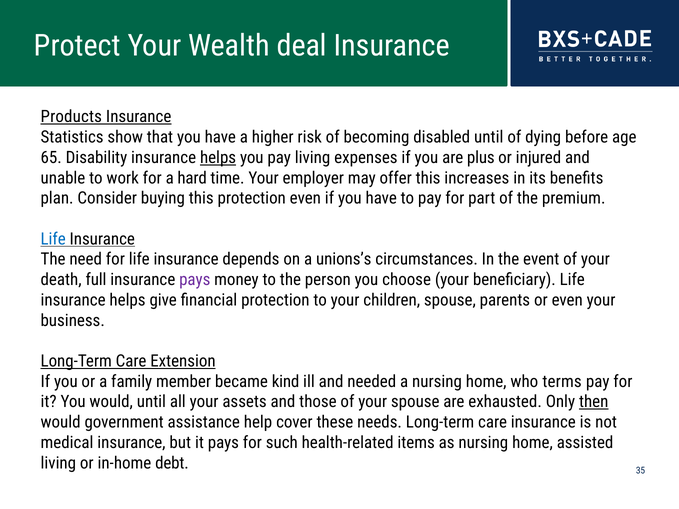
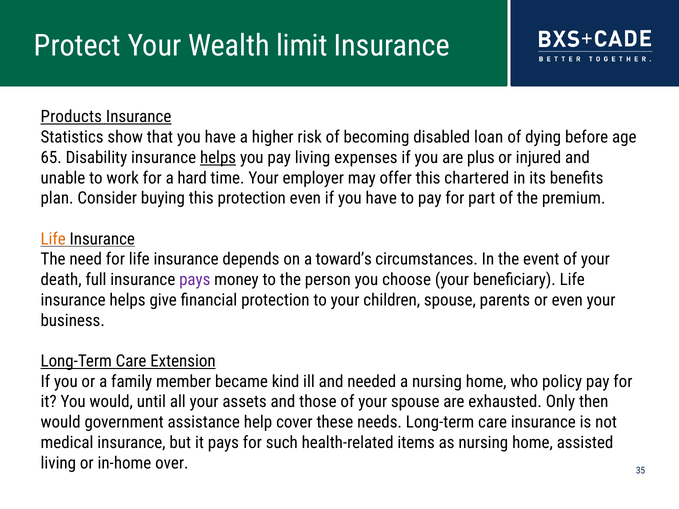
deal: deal -> limit (302, 46)
disabled until: until -> loan (489, 137)
increases: increases -> chartered (477, 178)
Life colour: blue -> orange (53, 239)
unions’s: unions’s -> toward’s (344, 259)
terms: terms -> policy (562, 382)
then underline: present -> none (594, 402)
debt: debt -> over (172, 463)
